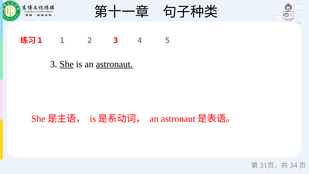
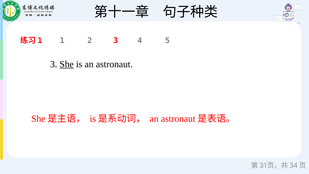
astronaut underline: present -> none (114, 64)
